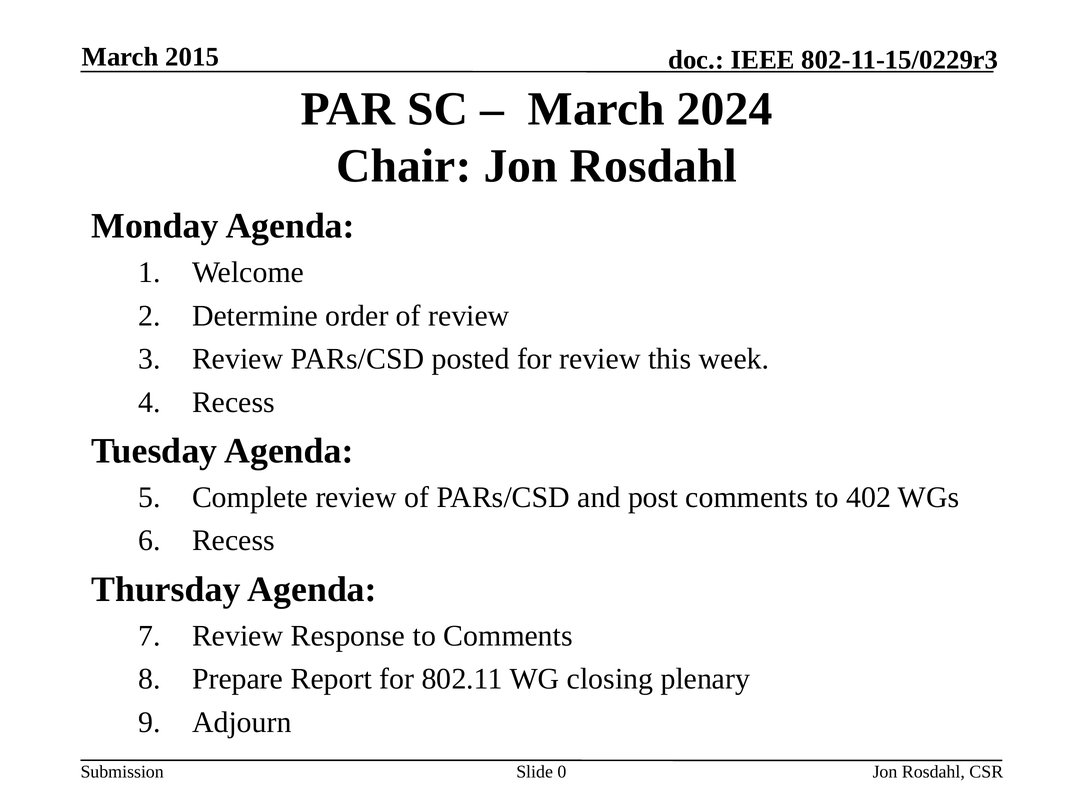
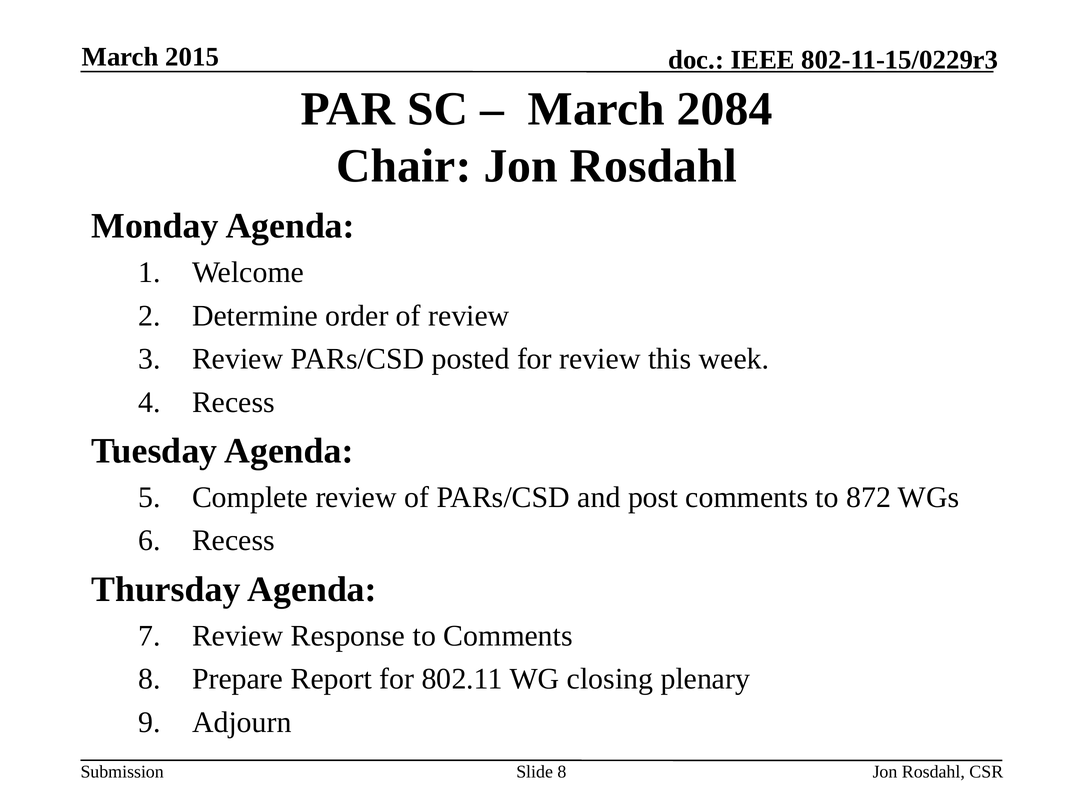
2024: 2024 -> 2084 (725, 109)
402: 402 -> 872 (869, 498)
Slide 0: 0 -> 8 (562, 773)
